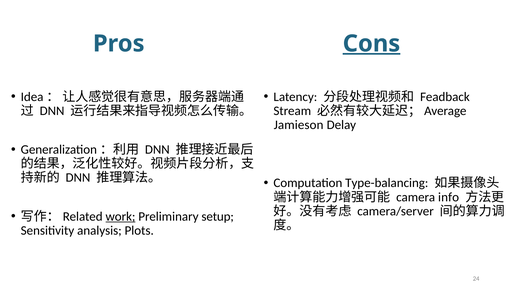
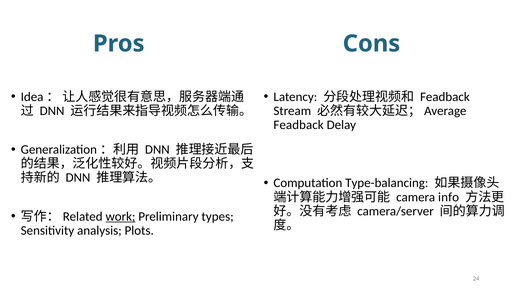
Cons underline: present -> none (371, 44)
Jamieson: Jamieson -> Feadback (299, 125)
setup: setup -> types (218, 216)
